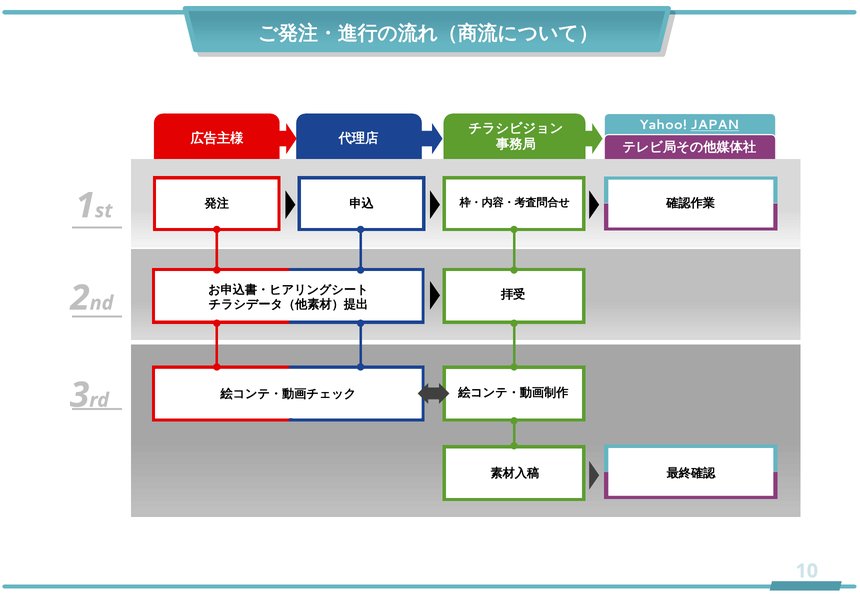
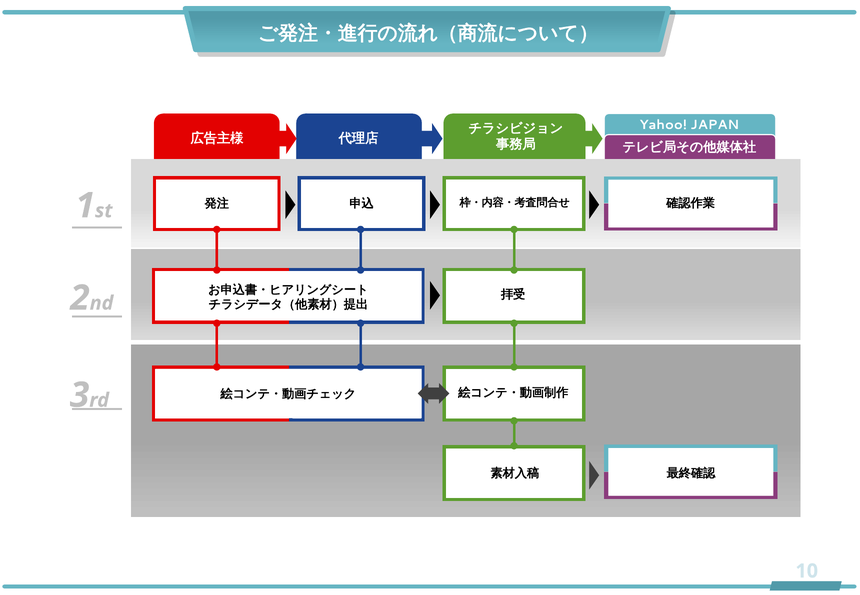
JAPAN underline: present -> none (715, 125)
